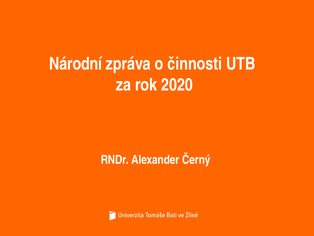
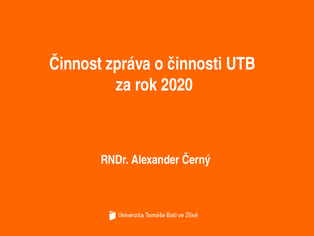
Národní: Národní -> Činnost (76, 64)
